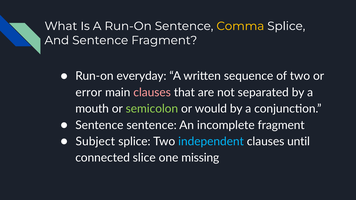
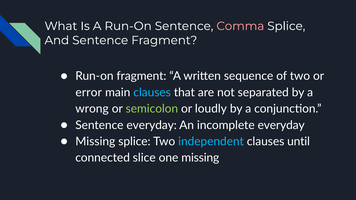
Comma colour: yellow -> pink (240, 26)
Run-on everyday: everyday -> fragment (141, 76)
clauses colour: pink -> light blue (152, 93)
mouth: mouth -> wrong (92, 109)
would: would -> loudly (211, 109)
Sentence sentence: sentence -> everyday (152, 125)
incomplete fragment: fragment -> everyday (281, 125)
Subject: Subject -> Missing (95, 142)
